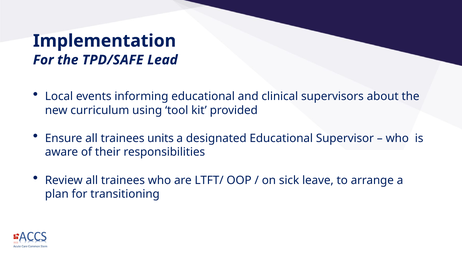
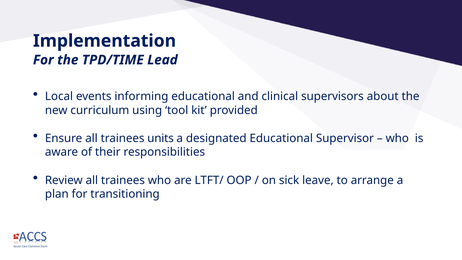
TPD/SAFE: TPD/SAFE -> TPD/TIME (113, 60)
